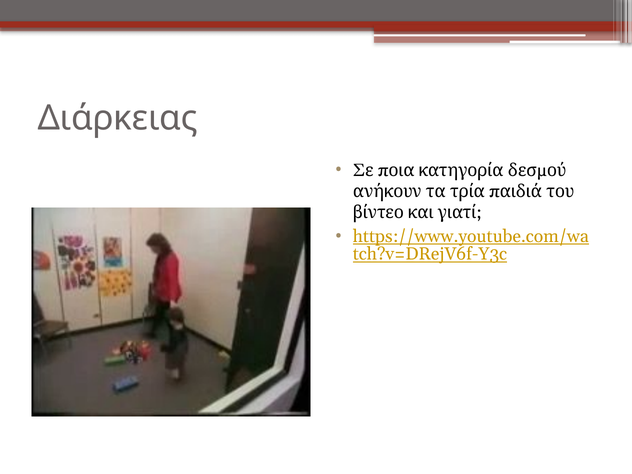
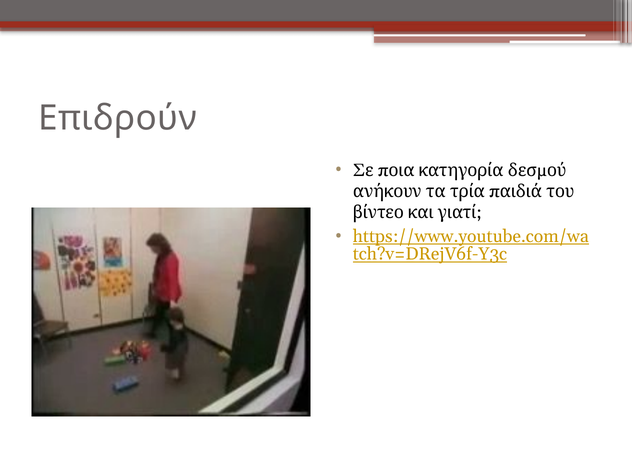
Διάρκειας: Διάρκειας -> Επιδρούν (118, 118)
